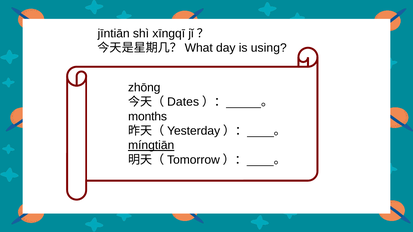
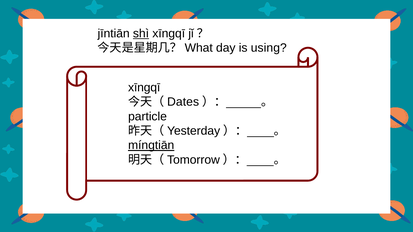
shì underline: none -> present (141, 34)
zhōng: zhōng -> xīngqī (144, 88)
months: months -> particle (148, 117)
